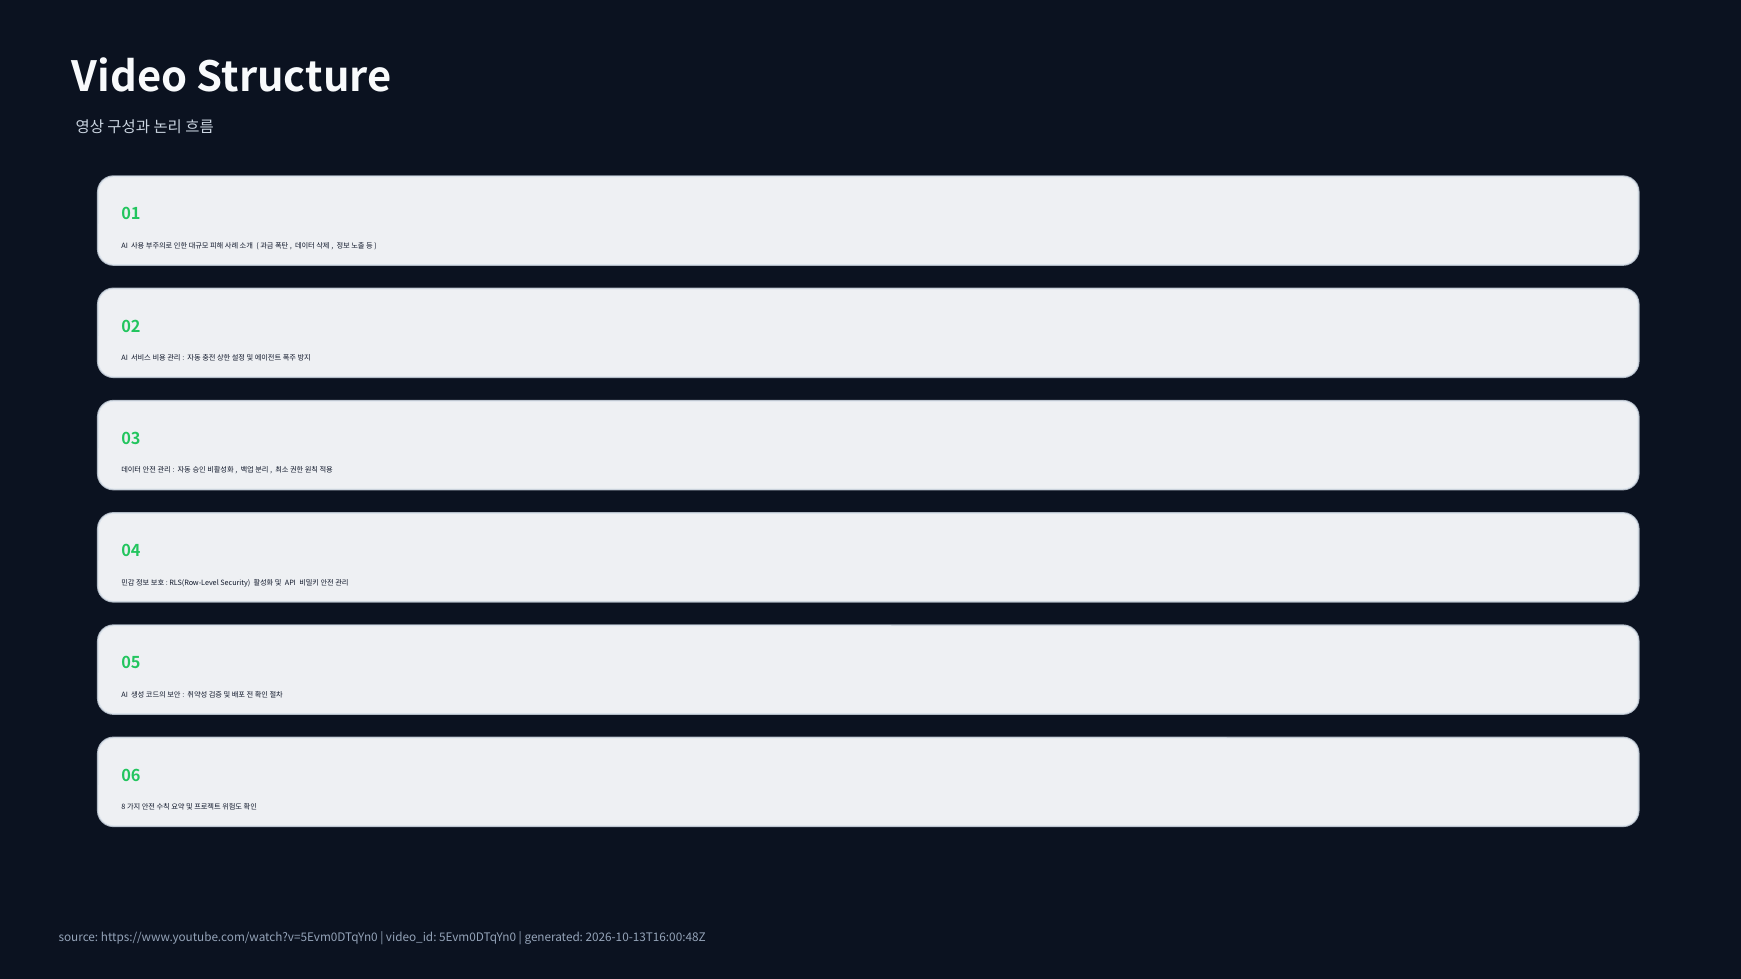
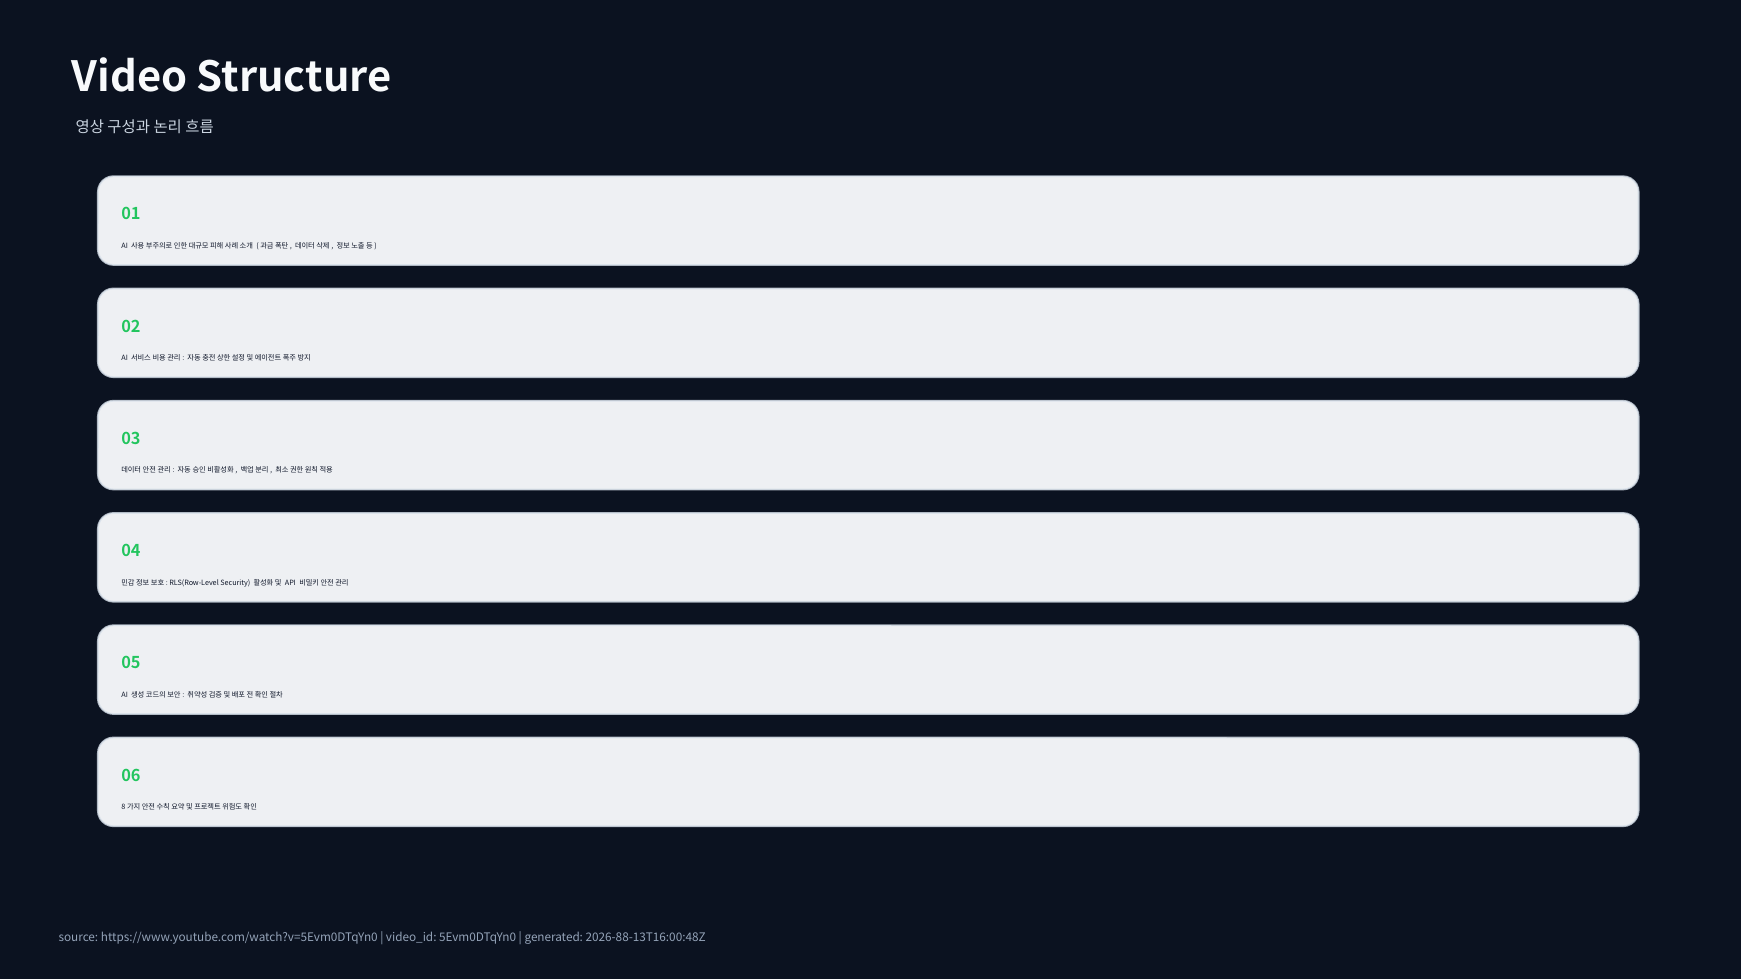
2026-10-13T16:00:48Z: 2026-10-13T16:00:48Z -> 2026-88-13T16:00:48Z (646, 938)
